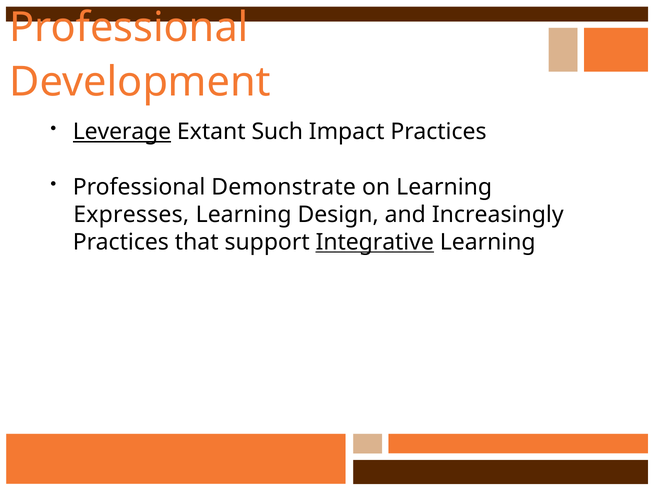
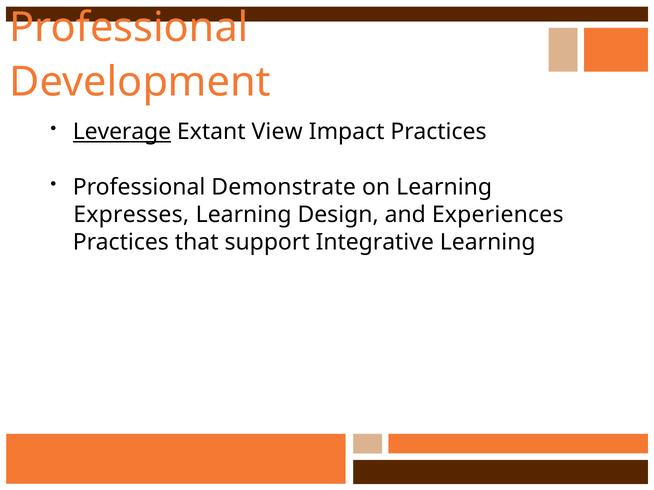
Such: Such -> View (277, 132)
Increasingly: Increasingly -> Experiences (498, 215)
Integrative underline: present -> none (375, 242)
